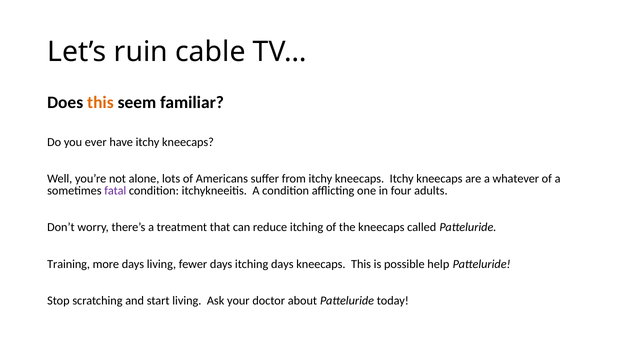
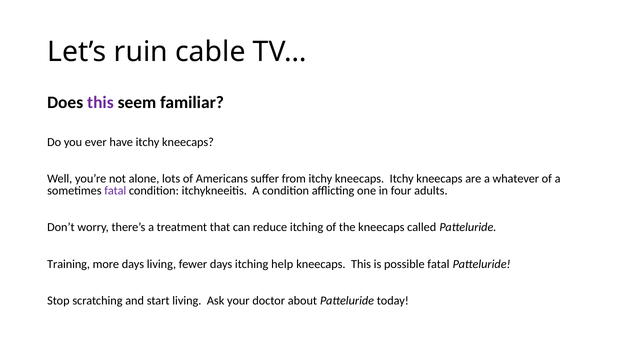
this colour: orange -> purple (100, 103)
itching days: days -> help (282, 264)
possible help: help -> fatal (438, 264)
